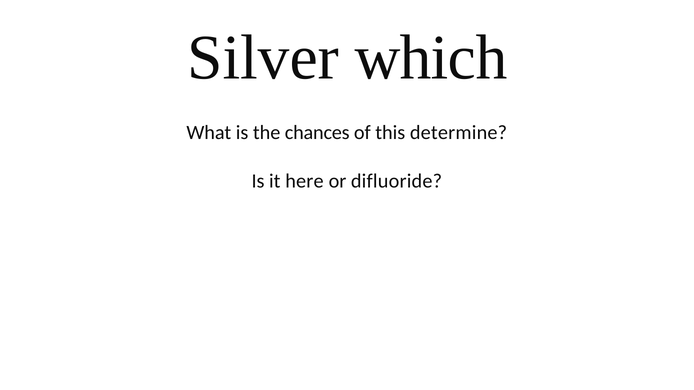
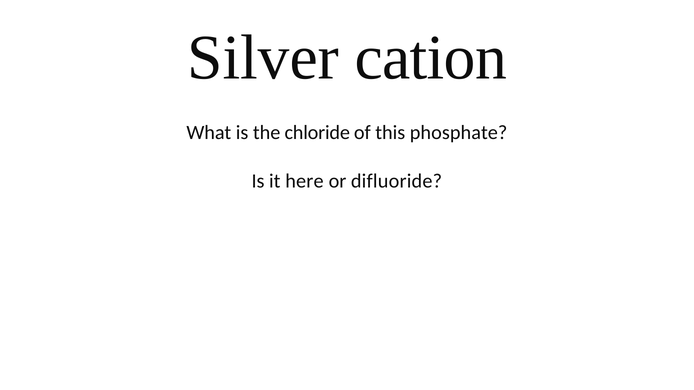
which: which -> cation (431, 58)
chances: chances -> chloride (317, 133)
determine: determine -> phosphate (459, 133)
